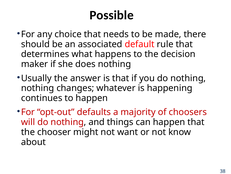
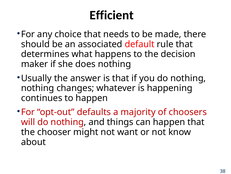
Possible: Possible -> Efficient (112, 15)
